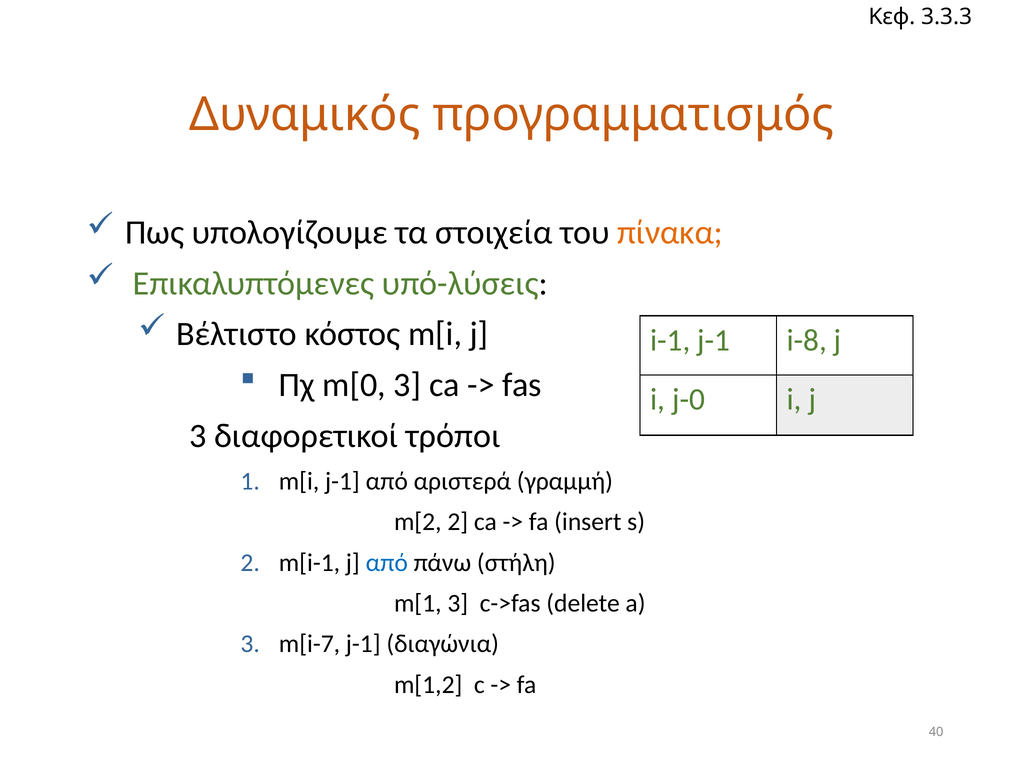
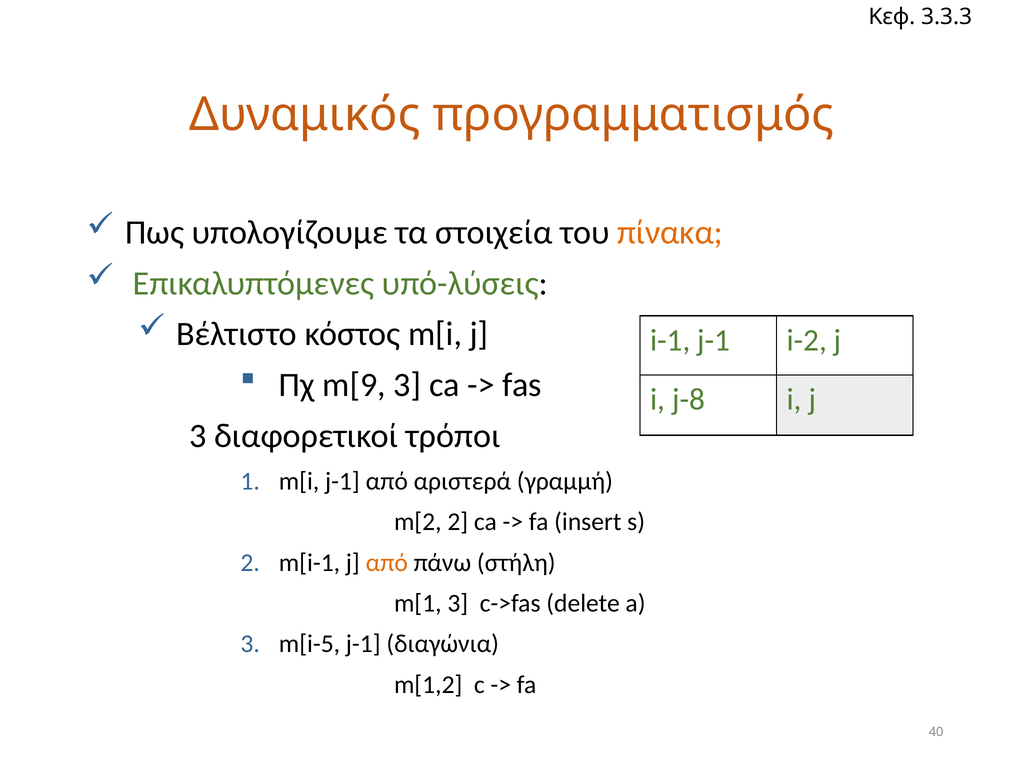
i-8: i-8 -> i-2 (807, 340)
m[0: m[0 -> m[9 (354, 385)
j-0: j-0 -> j-8 (689, 400)
από colour: blue -> orange (387, 563)
m[i-7: m[i-7 -> m[i-5 (309, 644)
